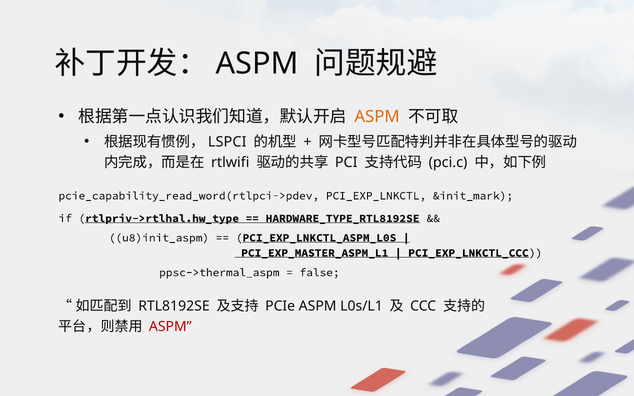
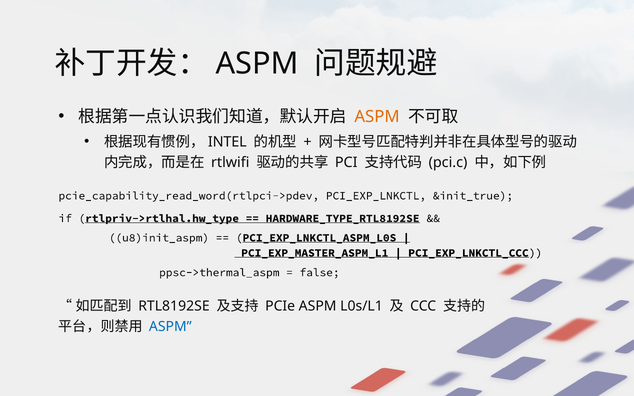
LSPCI: LSPCI -> INTEL (227, 142)
&init_mark: &init_mark -> &init_true (473, 196)
ASPM colour: red -> blue (170, 327)
